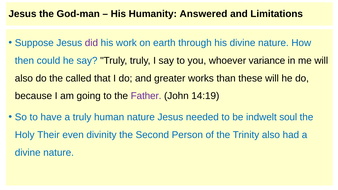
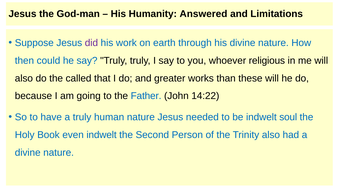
variance: variance -> religious (267, 61)
Father colour: purple -> blue (146, 96)
14:19: 14:19 -> 14:22 (205, 96)
Their: Their -> Book (48, 135)
even divinity: divinity -> indwelt (102, 135)
